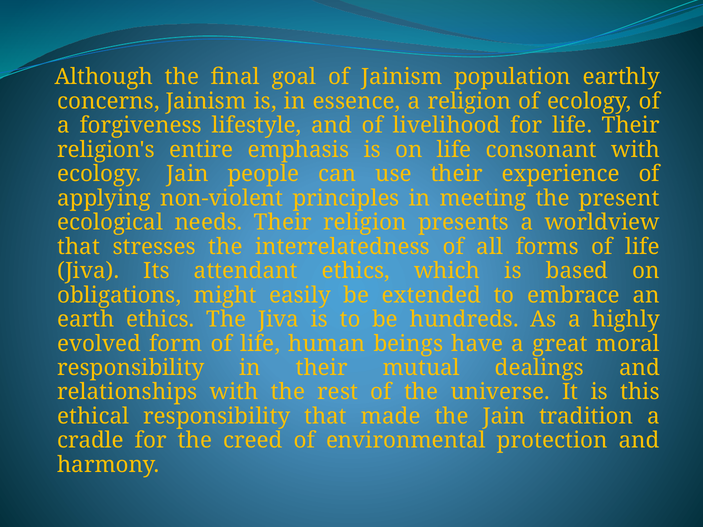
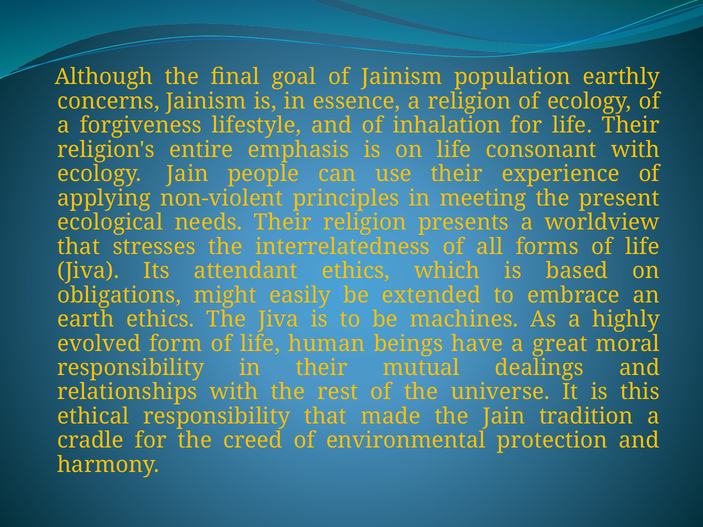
livelihood: livelihood -> inhalation (447, 126)
hundreds: hundreds -> machines (464, 320)
